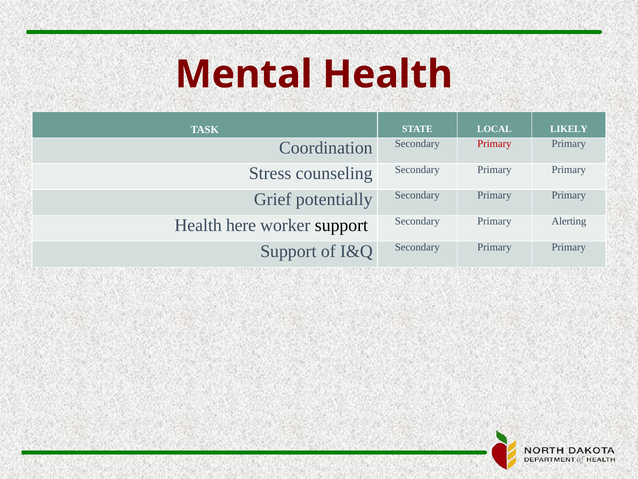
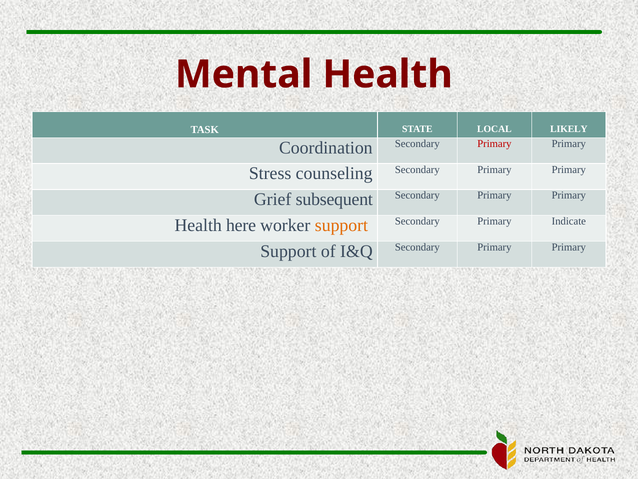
potentially: potentially -> subsequent (334, 199)
support colour: black -> orange (341, 225)
Alerting: Alerting -> Indicate (569, 221)
